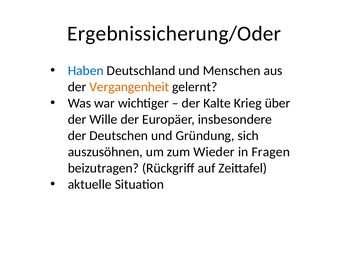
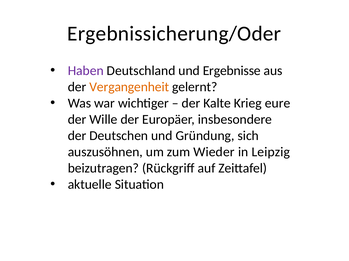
Haben colour: blue -> purple (86, 71)
Menschen: Menschen -> Ergebnisse (232, 71)
über: über -> eure (278, 104)
Fragen: Fragen -> Leipzig (271, 152)
